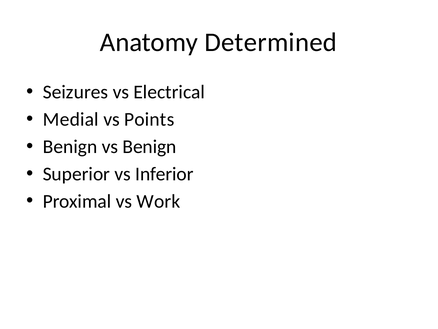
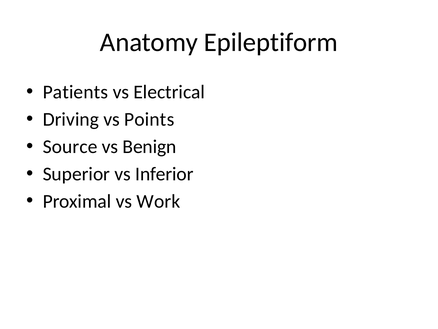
Determined: Determined -> Epileptiform (271, 42)
Seizures: Seizures -> Patients (75, 92)
Medial: Medial -> Driving (71, 119)
Benign: Benign -> Source (70, 146)
